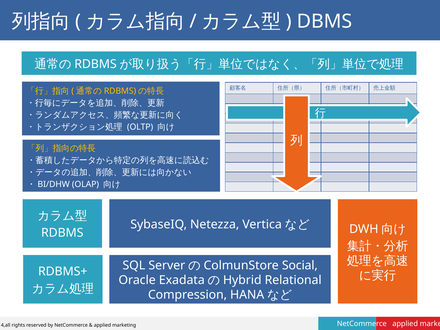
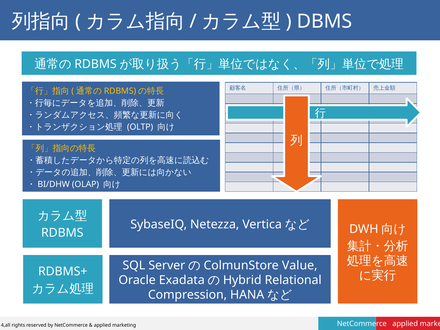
Social: Social -> Value (300, 266)
